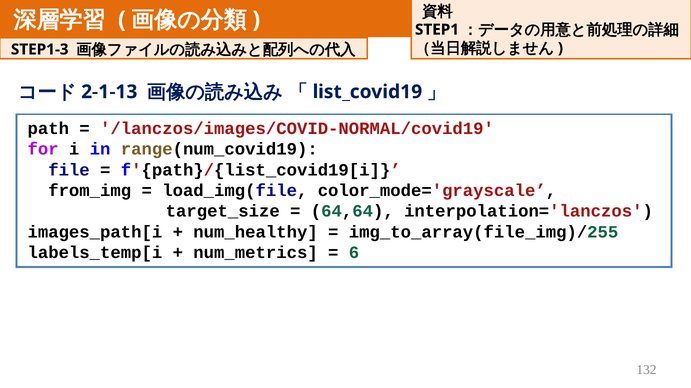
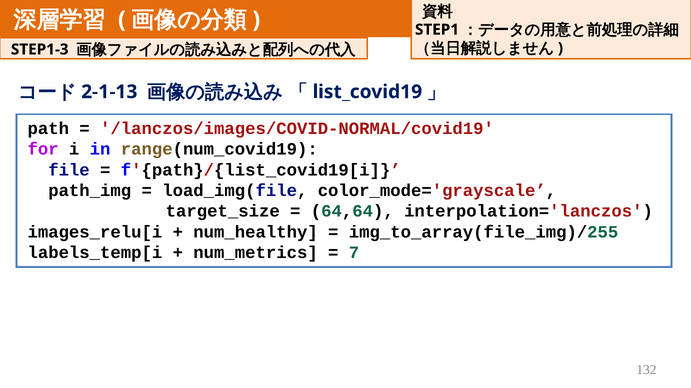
from_img: from_img -> path_img (90, 191)
images_path[i: images_path[i -> images_relu[i (95, 232)
6: 6 -> 7 (354, 253)
